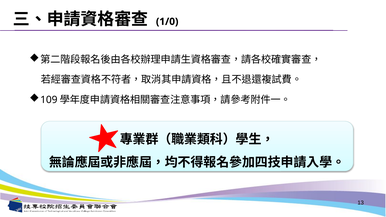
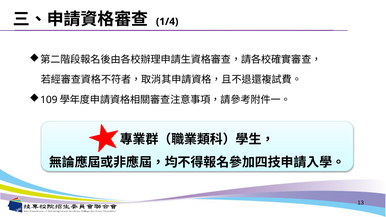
1/0: 1/0 -> 1/4 (167, 22)
